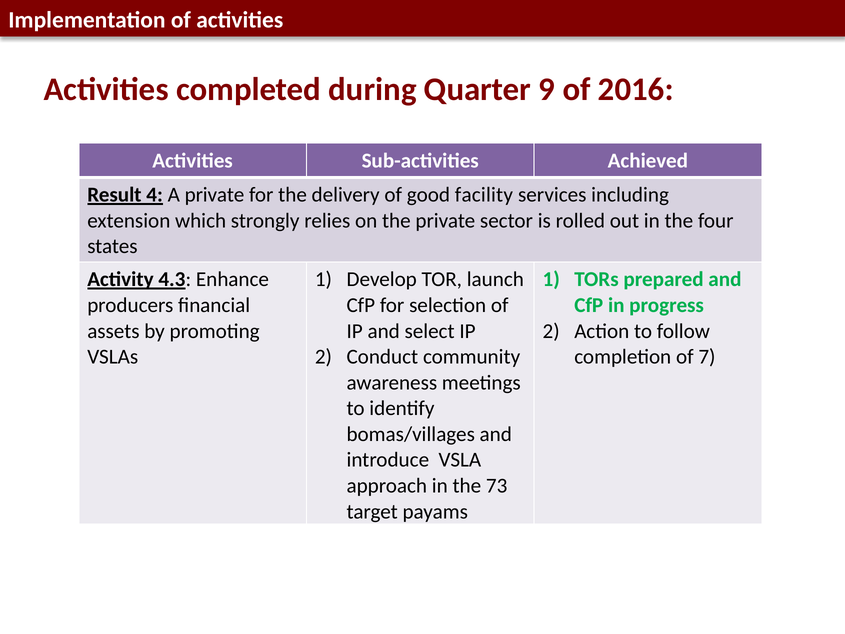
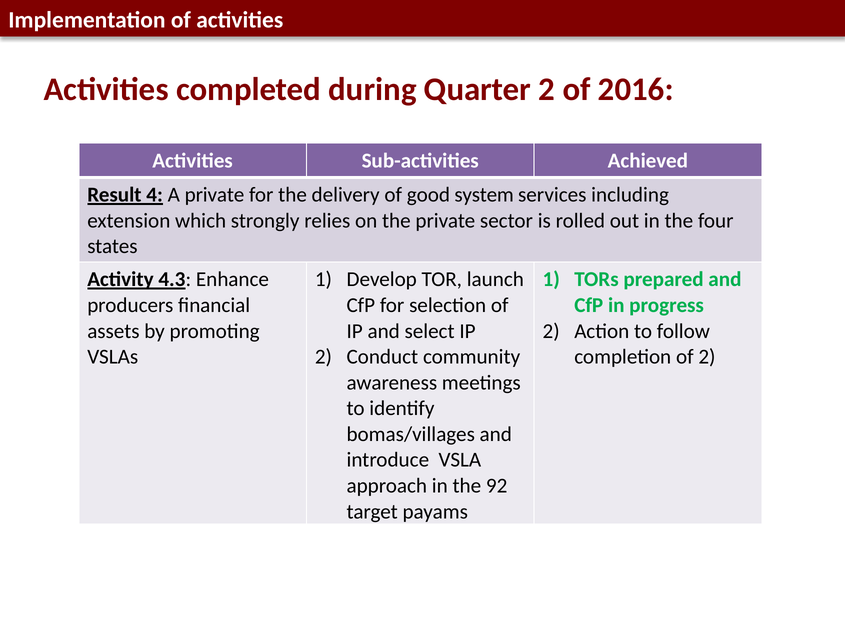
Quarter 9: 9 -> 2 (547, 90)
facility: facility -> system (484, 195)
of 7: 7 -> 2 (707, 357)
73: 73 -> 92 (497, 486)
